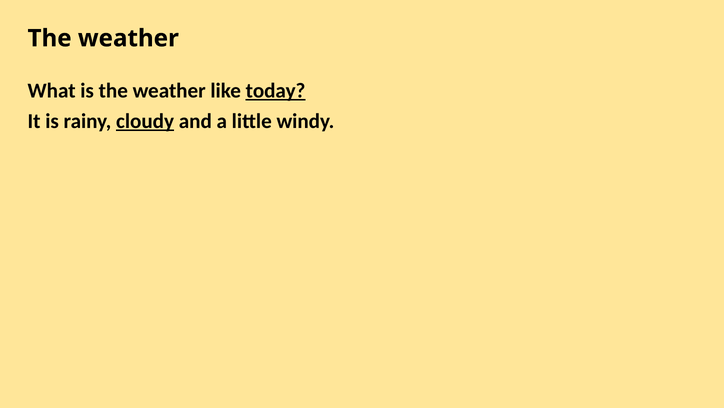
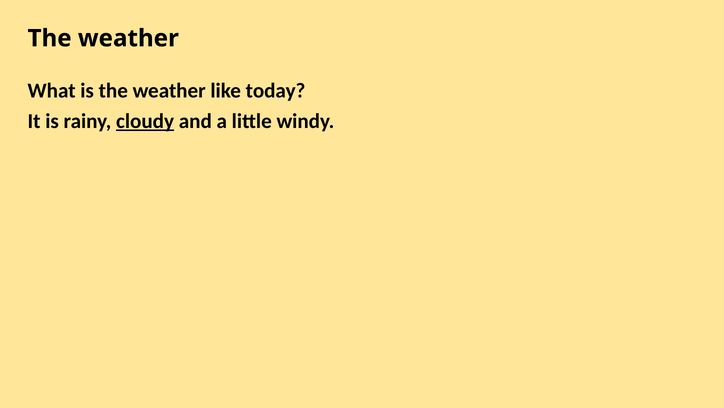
today underline: present -> none (276, 91)
